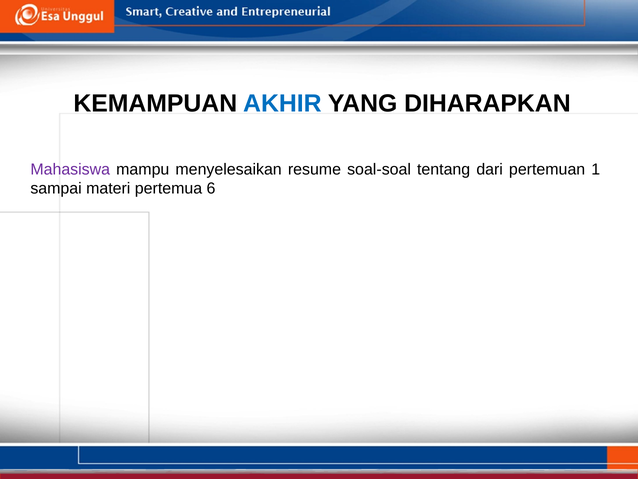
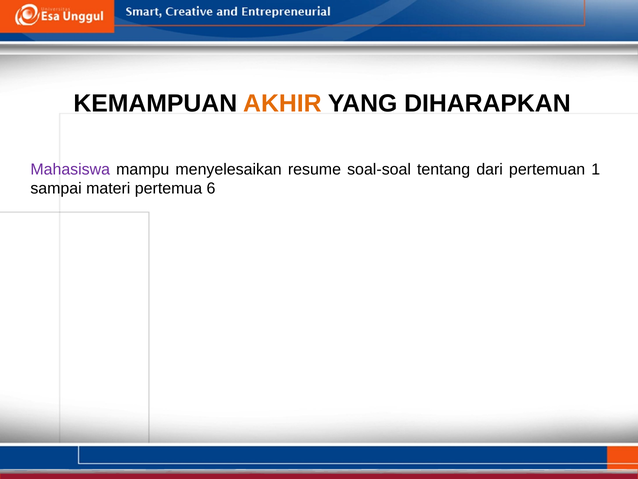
AKHIR colour: blue -> orange (282, 103)
